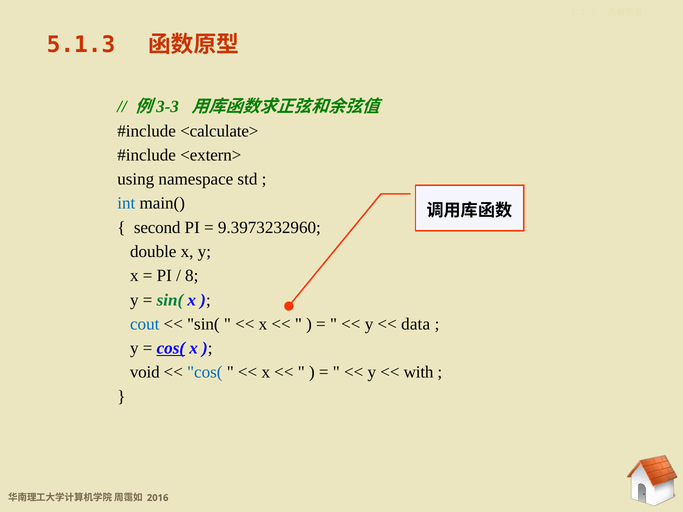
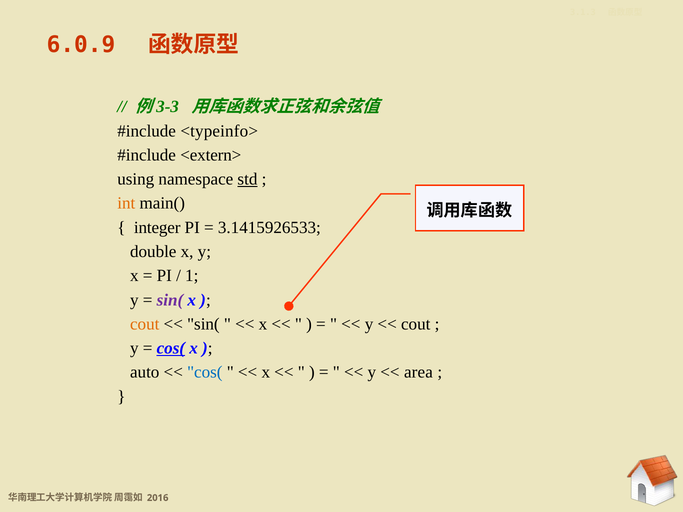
5.1.3: 5.1.3 -> 6.0.9 (81, 45)
<calculate>: <calculate> -> <typeinfo> (219, 131)
std underline: none -> present (247, 179)
int colour: blue -> orange (126, 203)
second: second -> integer (157, 228)
9.3973232960: 9.3973232960 -> 3.1415926533 (269, 228)
8: 8 -> 1 (192, 276)
sin( colour: green -> purple (170, 300)
cout colour: blue -> orange (145, 324)
data: data -> cout (416, 324)
void: void -> auto (145, 372)
with: with -> area (418, 372)
